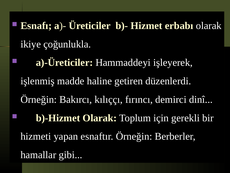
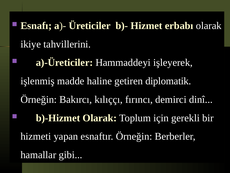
çoğunlukla: çoğunlukla -> tahvillerini (67, 44)
düzenlerdi: düzenlerdi -> diplomatik (168, 81)
